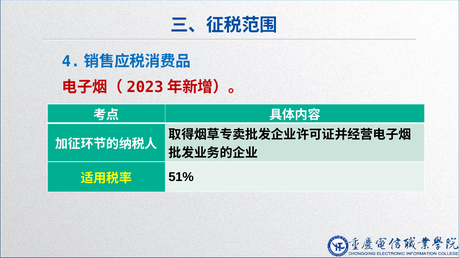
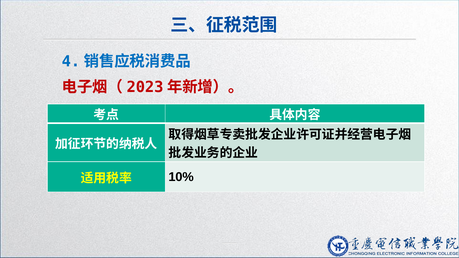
51%: 51% -> 10% (181, 177)
